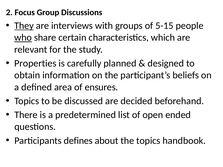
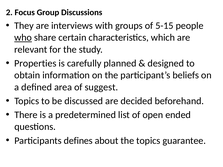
They underline: present -> none (24, 26)
ensures: ensures -> suggest (101, 87)
handbook: handbook -> guarantee (184, 141)
